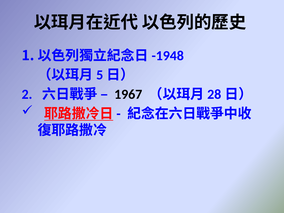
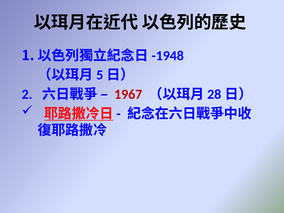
1967 colour: black -> red (128, 94)
